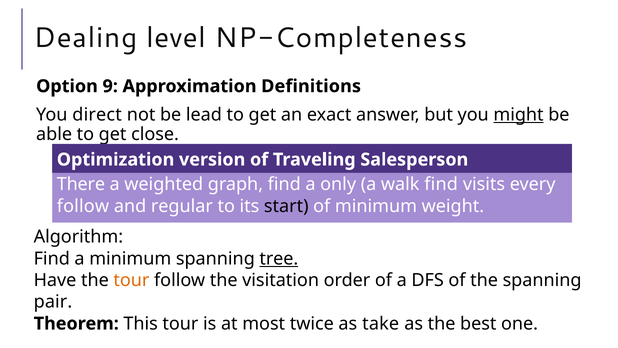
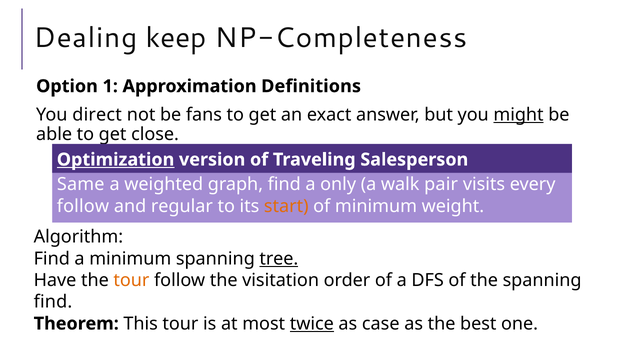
level: level -> keep (176, 38)
9: 9 -> 1 (110, 86)
lead: lead -> fans (204, 115)
Optimization underline: none -> present (116, 159)
There: There -> Same (81, 184)
walk find: find -> pair (441, 184)
start colour: black -> orange (286, 206)
pair: pair -> find (53, 302)
twice underline: none -> present (312, 323)
take: take -> case (381, 323)
